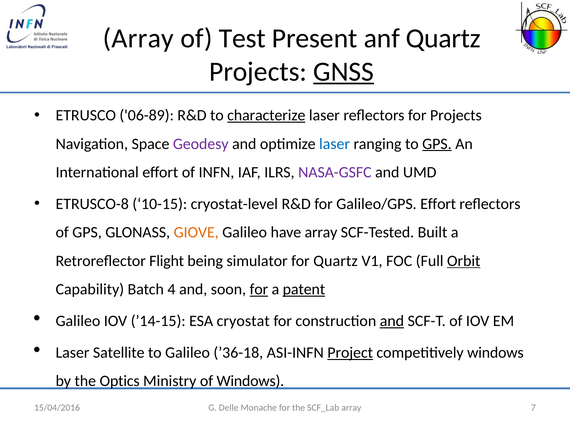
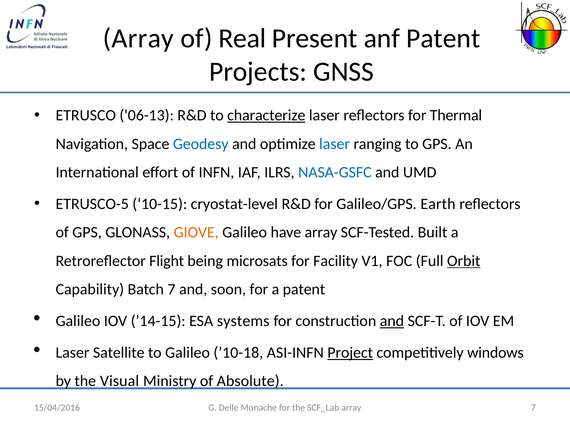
Test: Test -> Real (242, 39)
anf Quartz: Quartz -> Patent (443, 39)
GNSS underline: present -> none (344, 72)
06-89: 06-89 -> 06-13 (147, 115)
for Projects: Projects -> Thermal (456, 115)
Geodesy colour: purple -> blue (201, 144)
GPS underline: present -> none (437, 144)
NASA-GSFC colour: purple -> blue (335, 172)
ETRUSCO-8: ETRUSCO-8 -> ETRUSCO-5 (92, 204)
Galileo/GPS Effort: Effort -> Earth (438, 204)
simulator: simulator -> microsats (257, 261)
for Quartz: Quartz -> Facility (336, 261)
Batch 4: 4 -> 7 (171, 290)
for underline: present -> none (259, 290)
patent underline: present -> none (304, 290)
cryostat: cryostat -> systems (243, 321)
’36-18: ’36-18 -> ’10-18 (238, 353)
Optics: Optics -> Visual (120, 381)
of Windows: Windows -> Absolute (250, 381)
